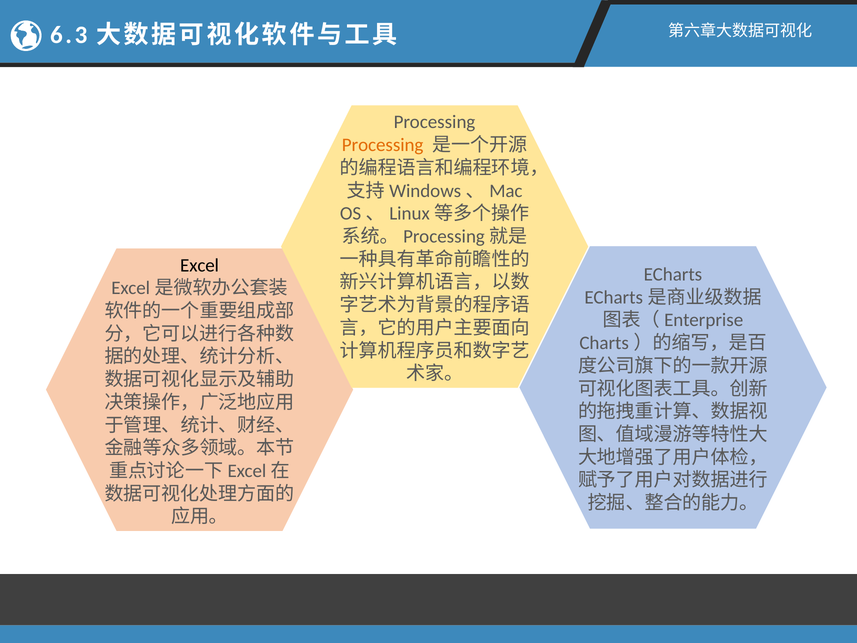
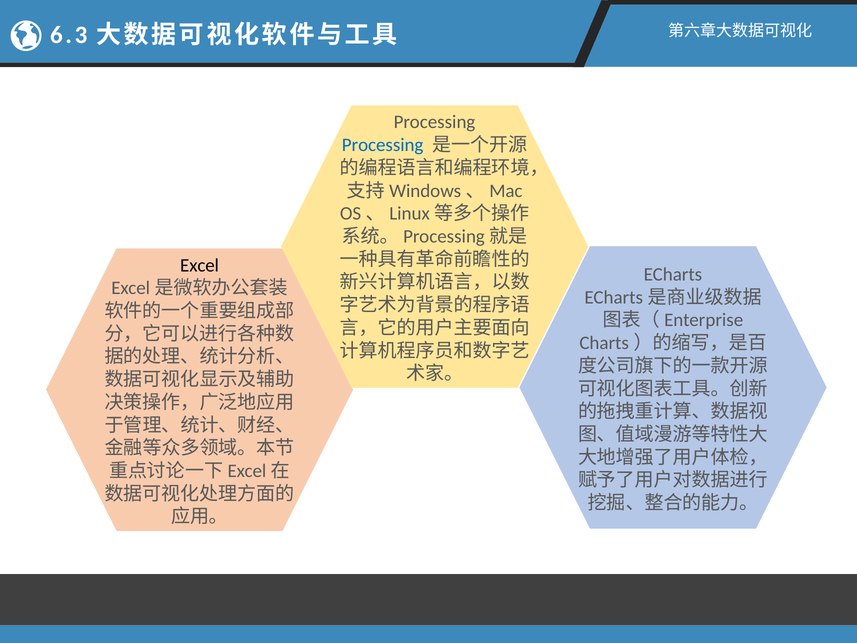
Processing colour: orange -> blue (383, 145)
